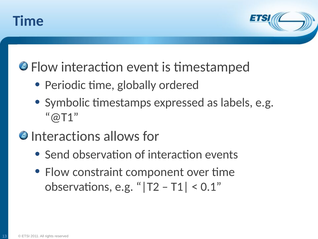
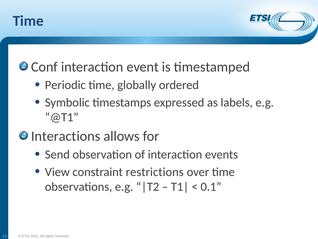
Flow: Flow -> Conf (44, 67)
Flow: Flow -> View (57, 172)
component: component -> restrictions (155, 172)
